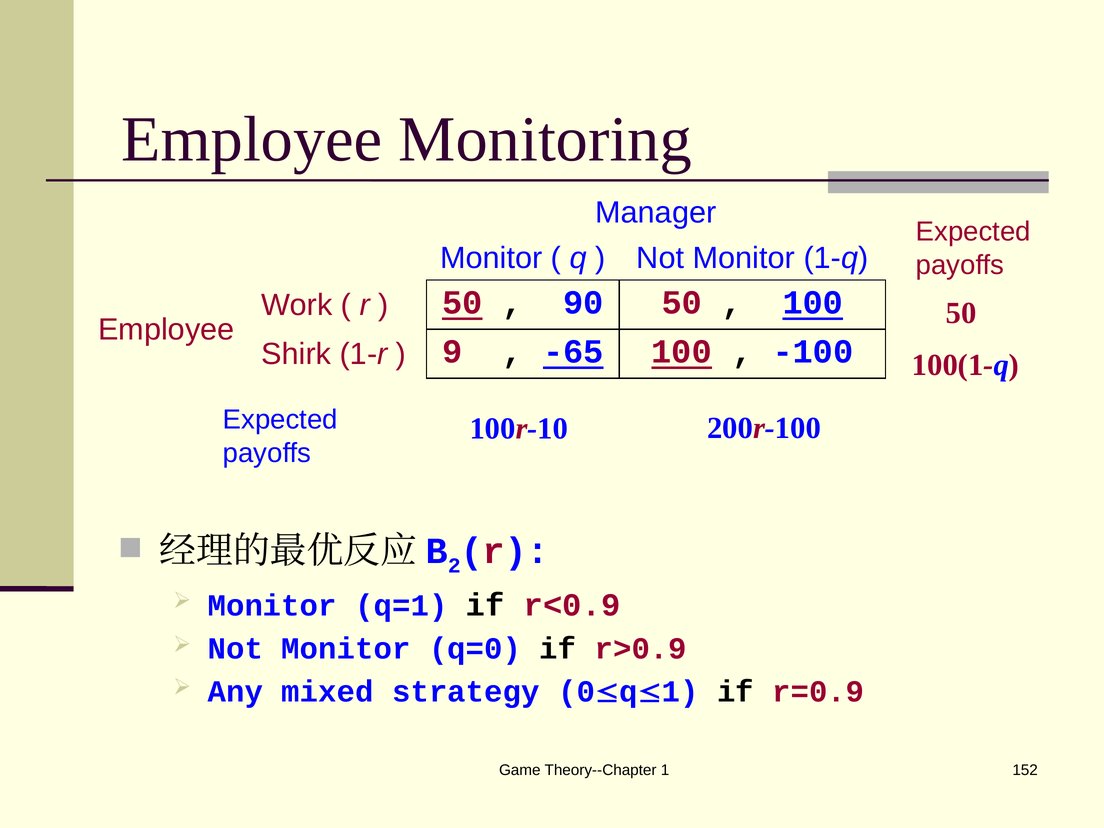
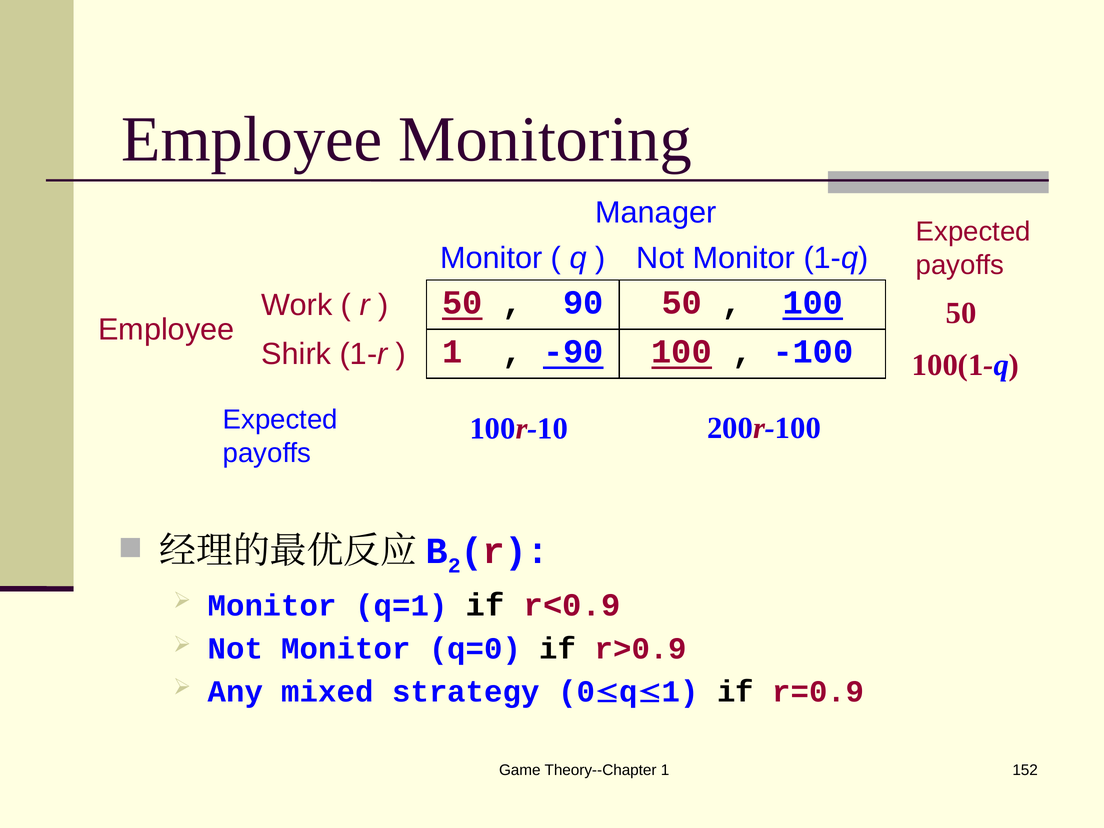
9: 9 -> 1 (452, 352)
-65: -65 -> -90 (573, 352)
